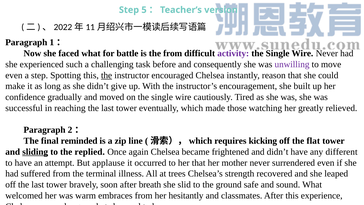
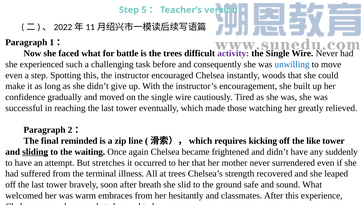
the from: from -> trees (173, 53)
unwilling colour: purple -> blue (292, 64)
the underline: present -> none (107, 75)
reason: reason -> woods (274, 75)
flat: flat -> like (313, 141)
replied: replied -> waiting (90, 152)
different: different -> suddenly (342, 152)
applause: applause -> stretches (108, 163)
